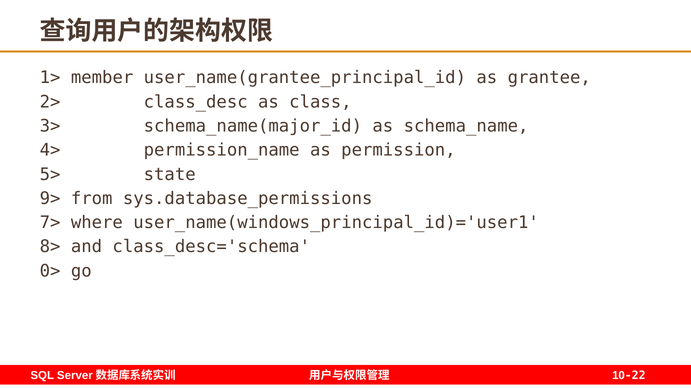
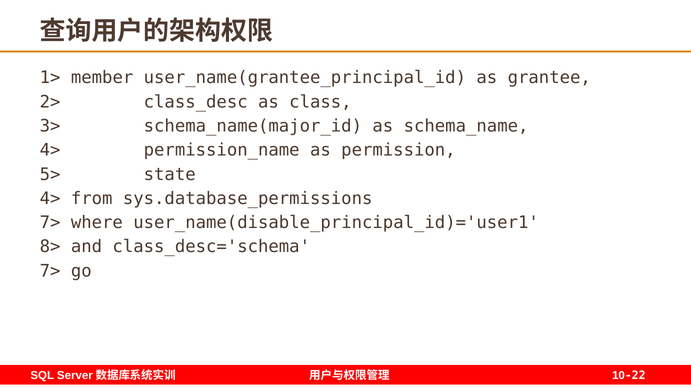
9>: 9> -> 4> (50, 199)
user_name(windows_principal_id)='user1: user_name(windows_principal_id)='user1 -> user_name(disable_principal_id)='user1 (336, 223)
0>: 0> -> 7> (50, 271)
